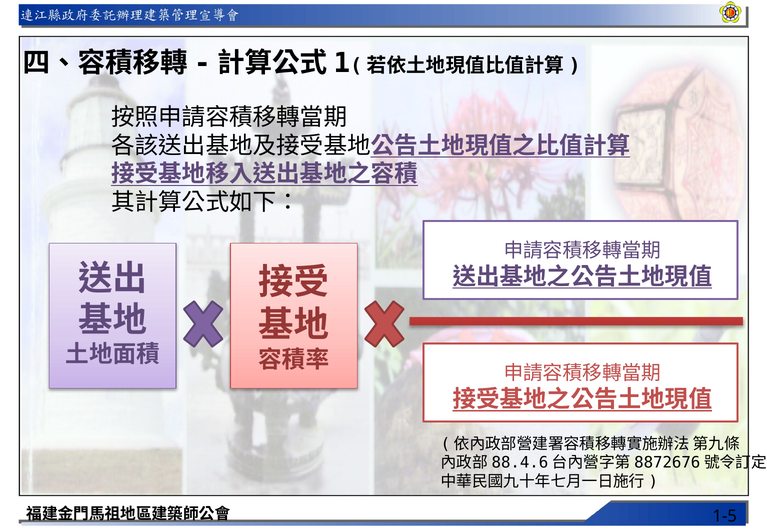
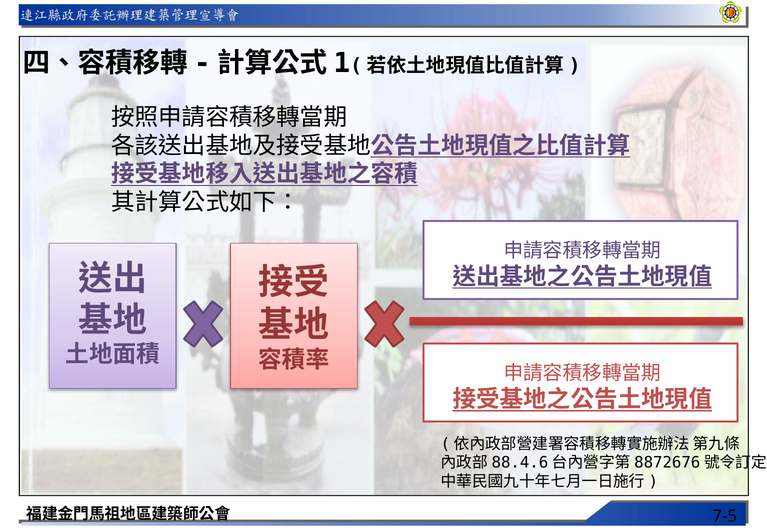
1-5: 1-5 -> 7-5 (725, 516)
